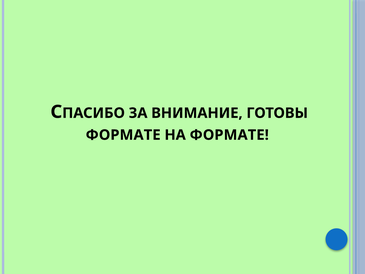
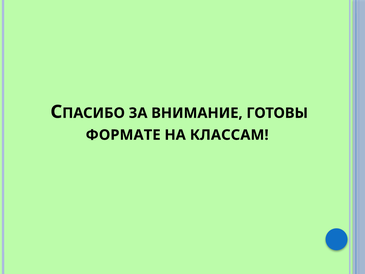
НА ФОРМАТЕ: ФОРМАТЕ -> КЛАССАМ (229, 135)
